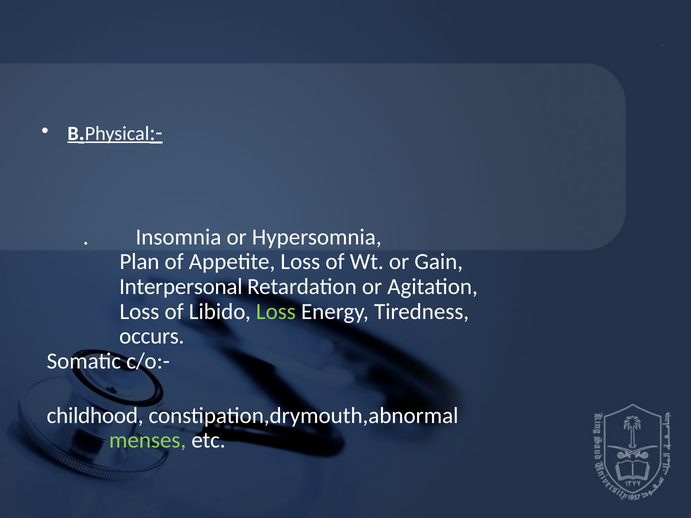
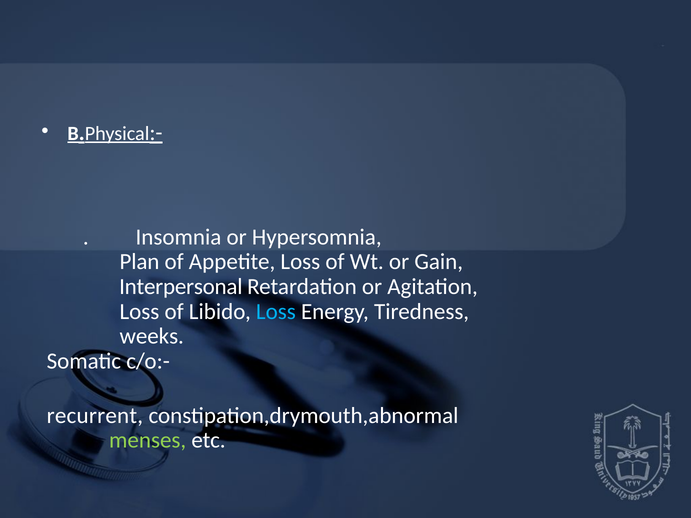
Loss colour: light green -> light blue (276, 312)
occurs: occurs -> weeks (152, 336)
childhood: childhood -> recurrent (95, 416)
